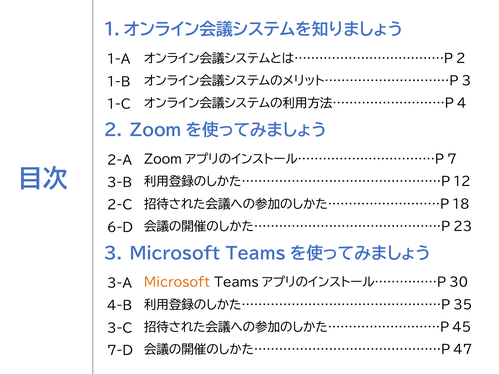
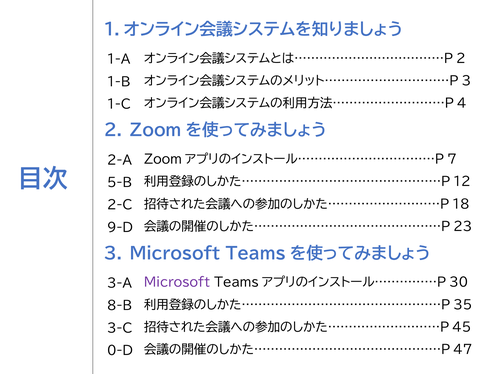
3-B: 3-B -> 5-B (120, 183)
6-D: 6-D -> 9-D (120, 228)
Microsoft colour: orange -> purple (177, 283)
4-B: 4-B -> 8-B (120, 306)
7-D: 7-D -> 0-D (120, 351)
